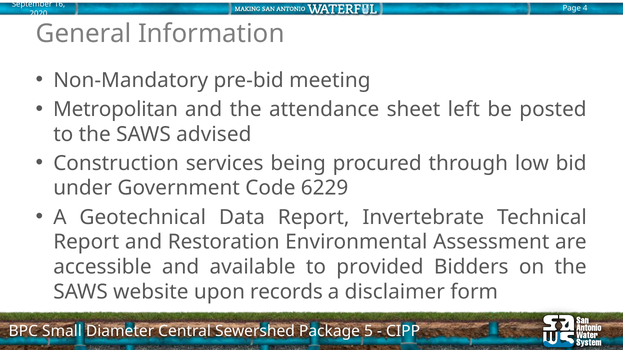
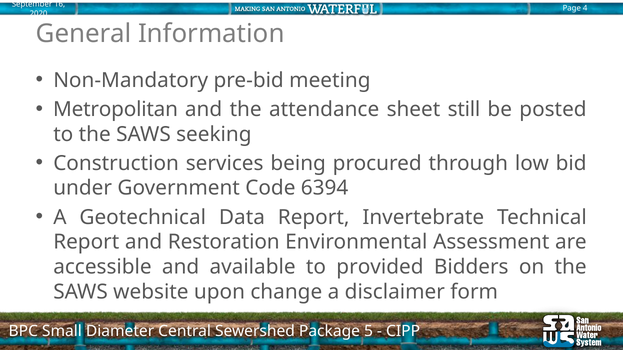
left: left -> still (464, 109)
advised: advised -> seeking (214, 134)
6229: 6229 -> 6394 (325, 188)
records: records -> change (286, 292)
